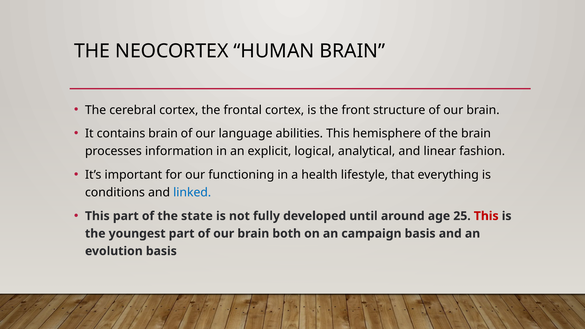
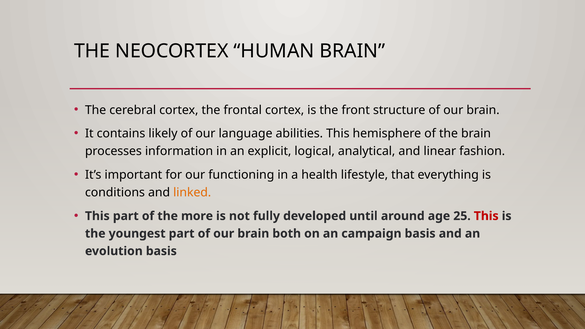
contains brain: brain -> likely (163, 134)
linked colour: blue -> orange (192, 192)
state: state -> more (197, 216)
